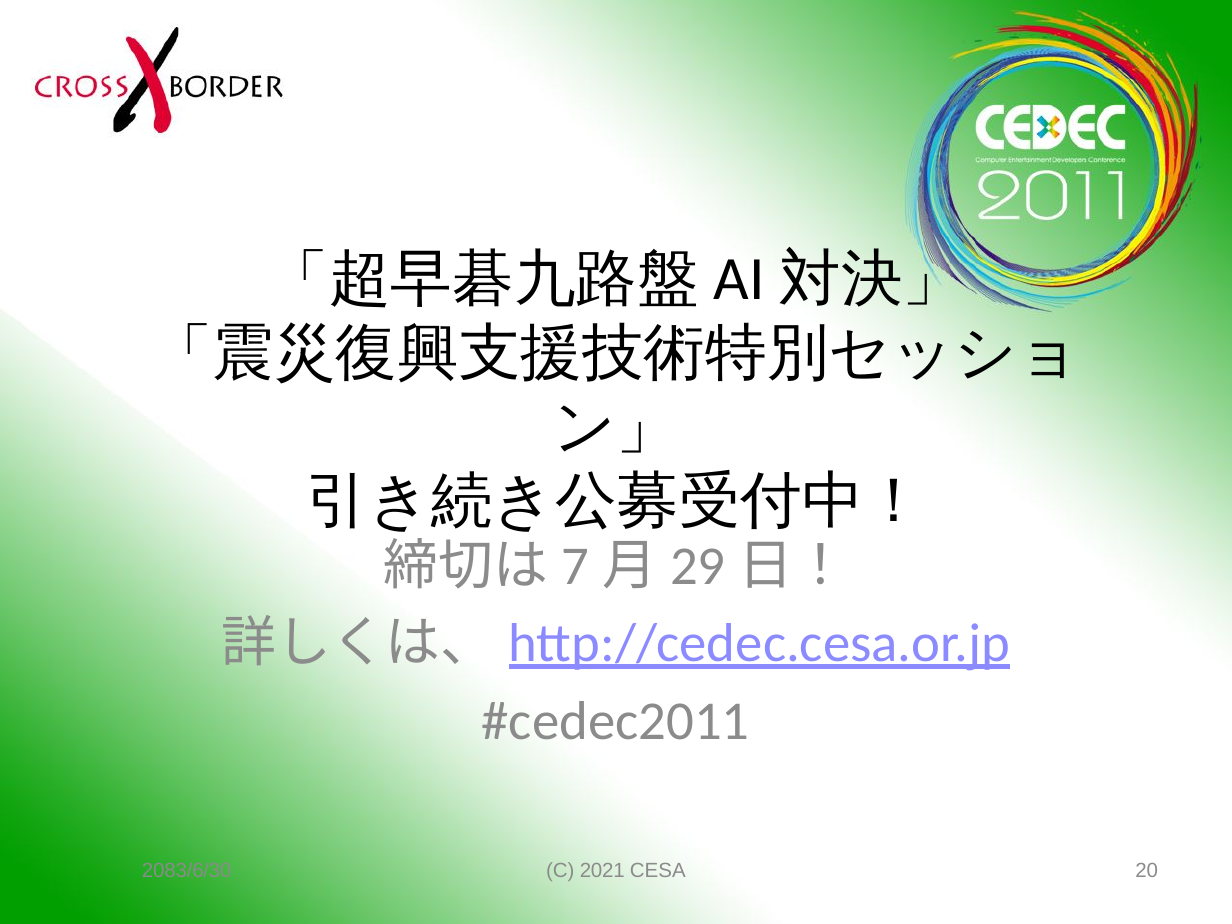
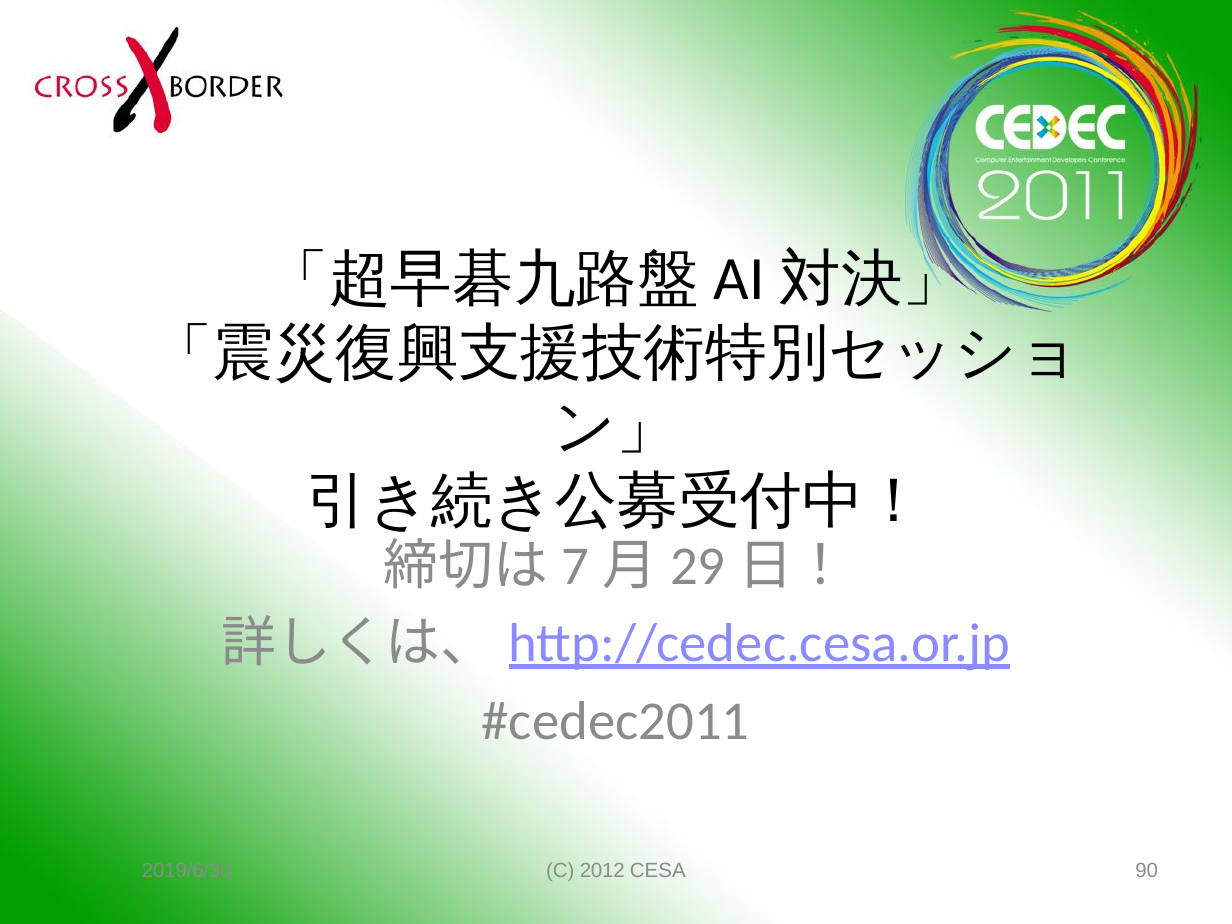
2083/6/30: 2083/6/30 -> 2019/6/30 (187, 871)
2021: 2021 -> 2012 (602, 871)
20: 20 -> 90 (1147, 871)
